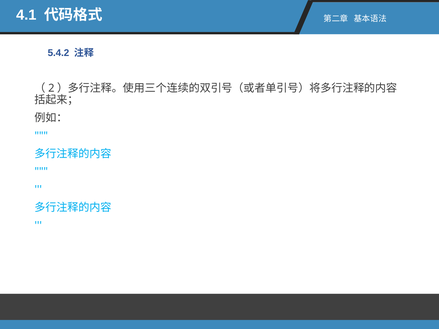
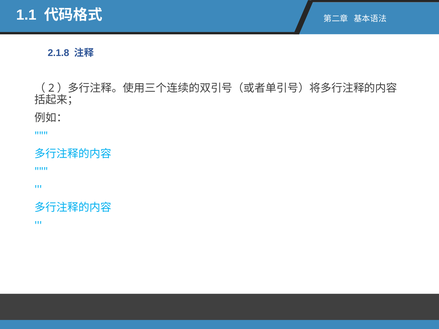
4.1: 4.1 -> 1.1 (26, 15)
5.4.2: 5.4.2 -> 2.1.8 (58, 53)
